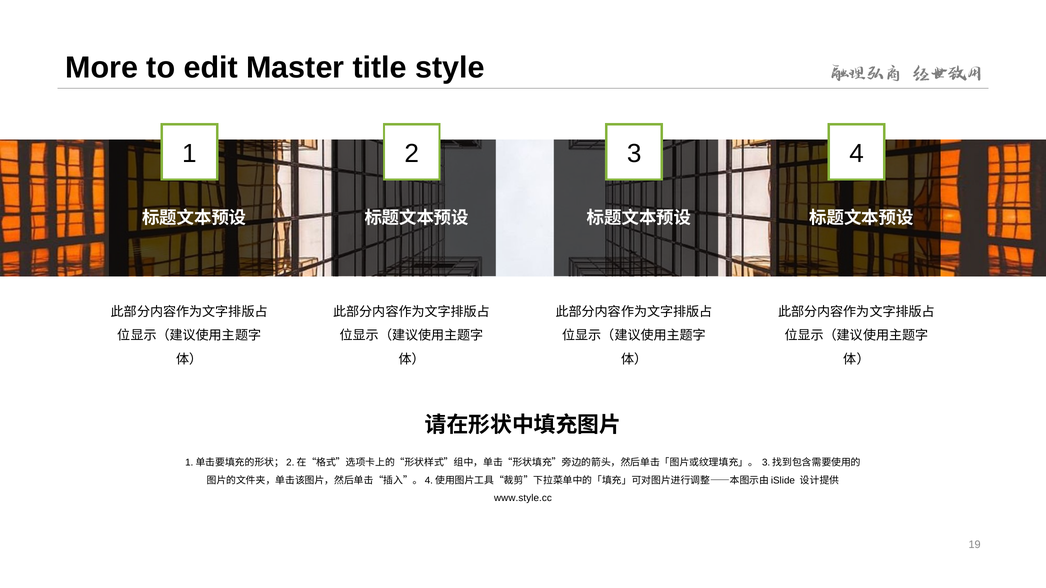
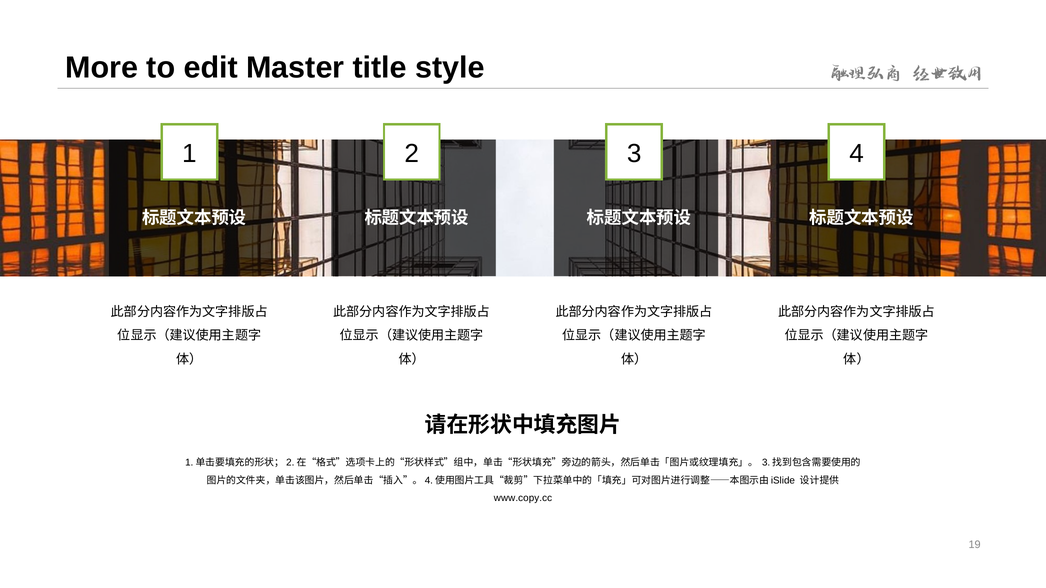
www.style.cc: www.style.cc -> www.copy.cc (523, 498)
